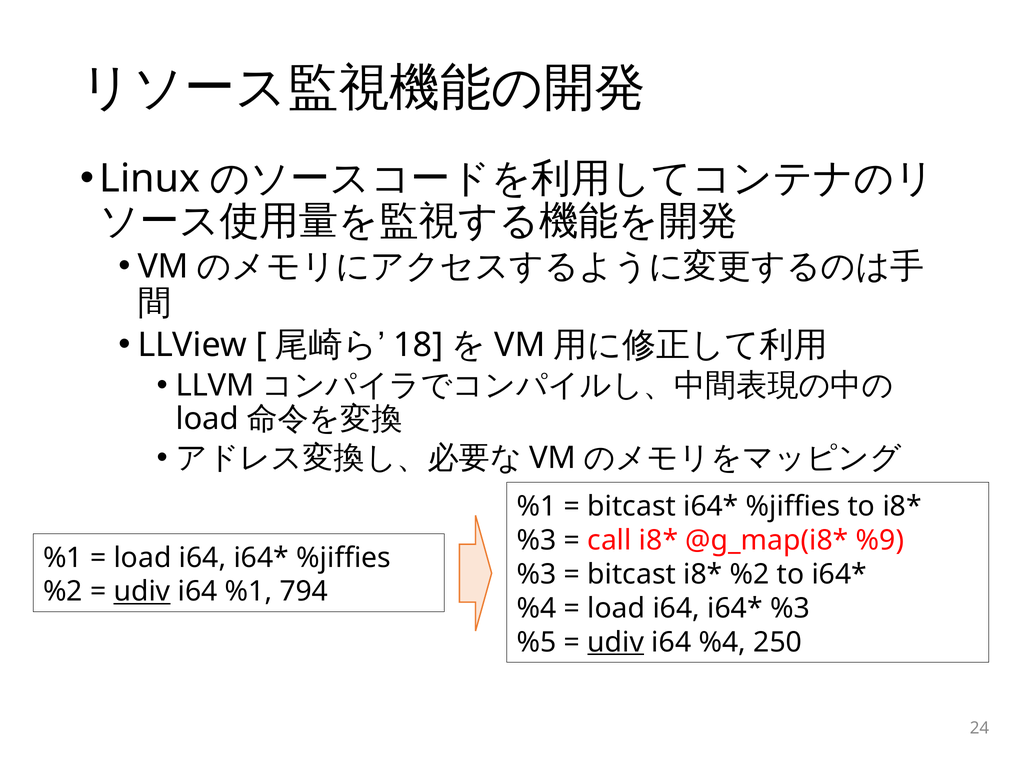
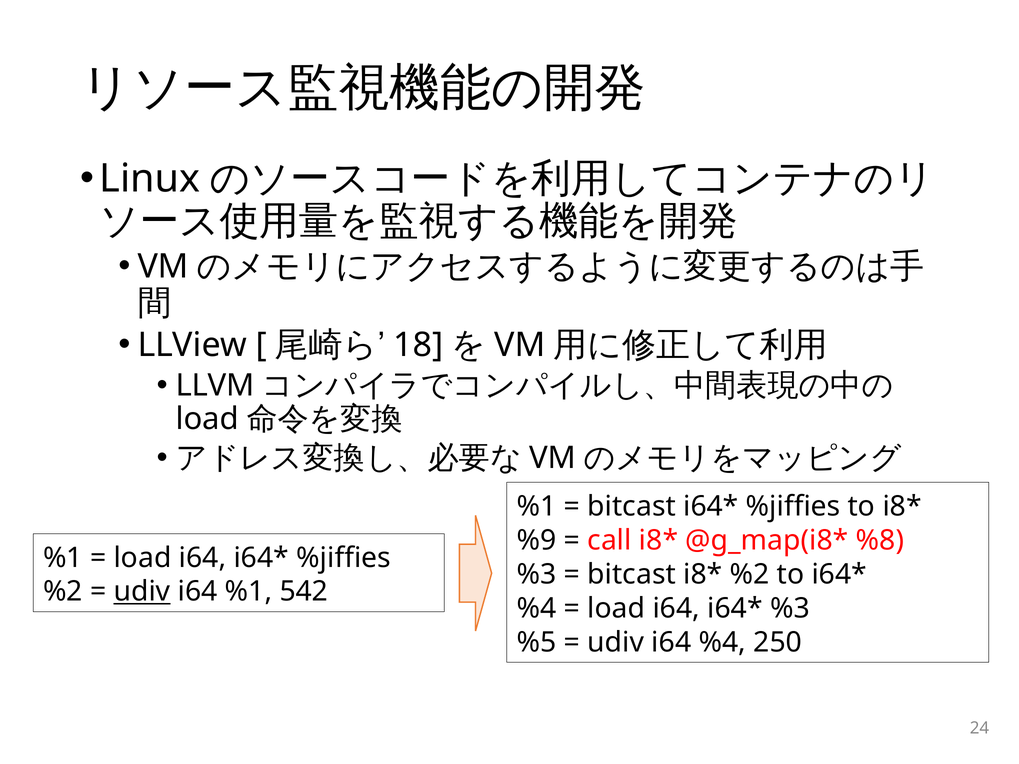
%3: %3 -> %9 (537, 540)
%9: %9 -> %8 (880, 540)
794: 794 -> 542 (304, 592)
udiv underline: present -> none (616, 642)
